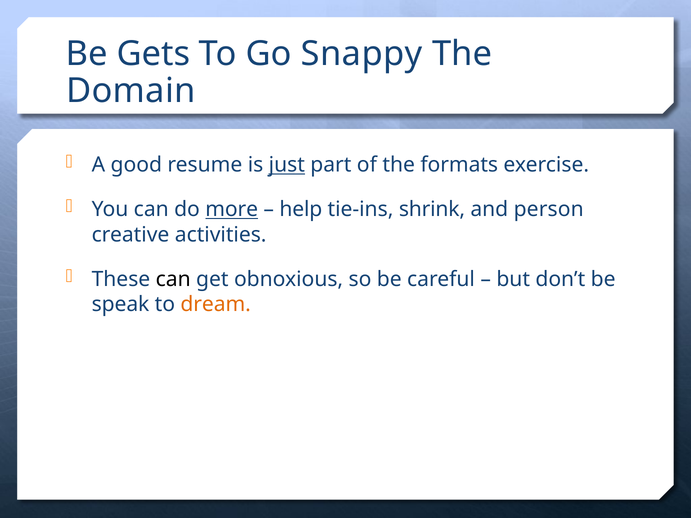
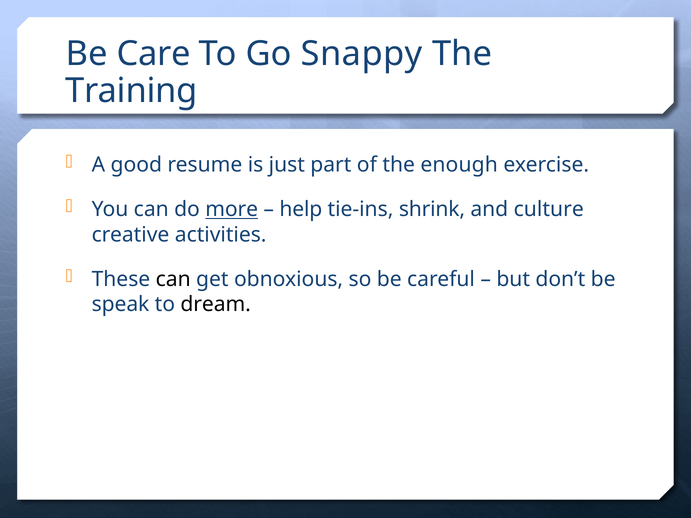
Gets: Gets -> Care (154, 54)
Domain: Domain -> Training (131, 91)
just underline: present -> none (287, 165)
formats: formats -> enough (459, 165)
person: person -> culture (549, 209)
dream colour: orange -> black (216, 305)
